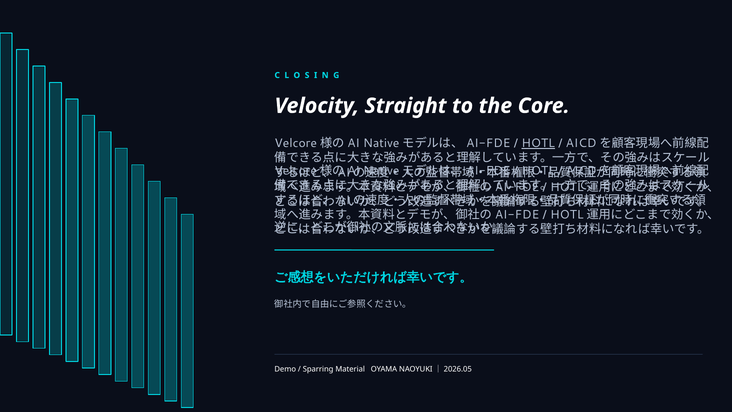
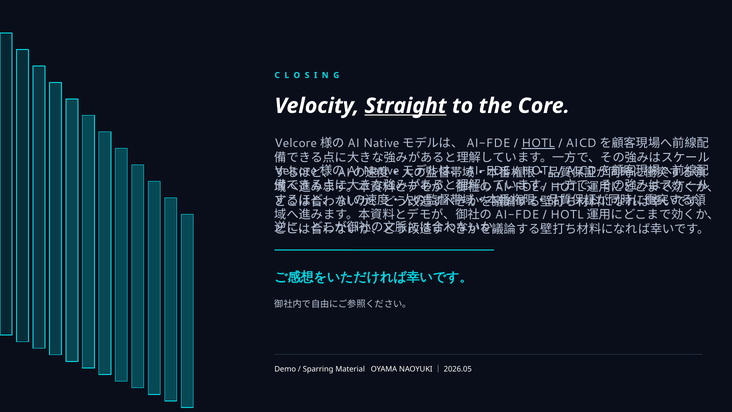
Straight underline: none -> present (406, 106)
